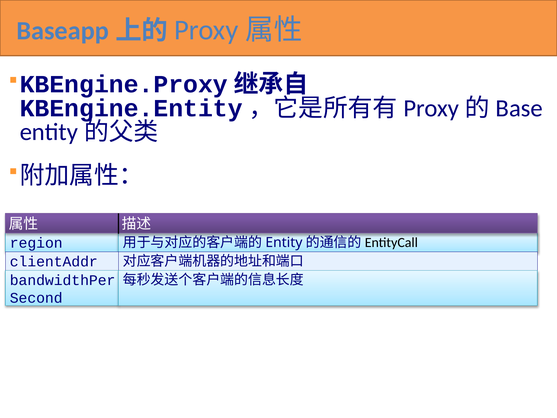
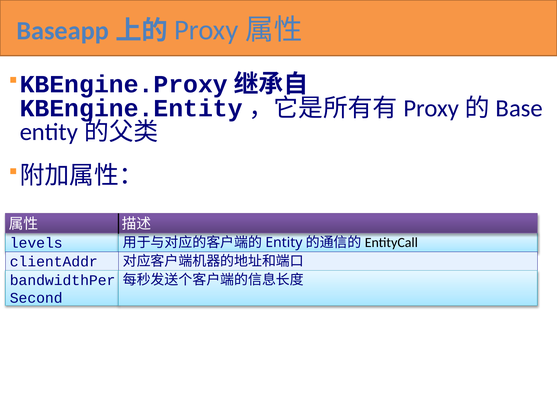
region: region -> levels (36, 243)
